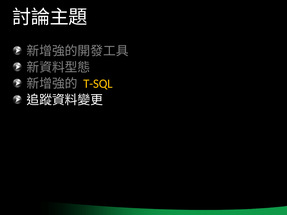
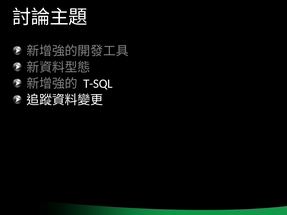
T-SQL colour: yellow -> white (98, 84)
